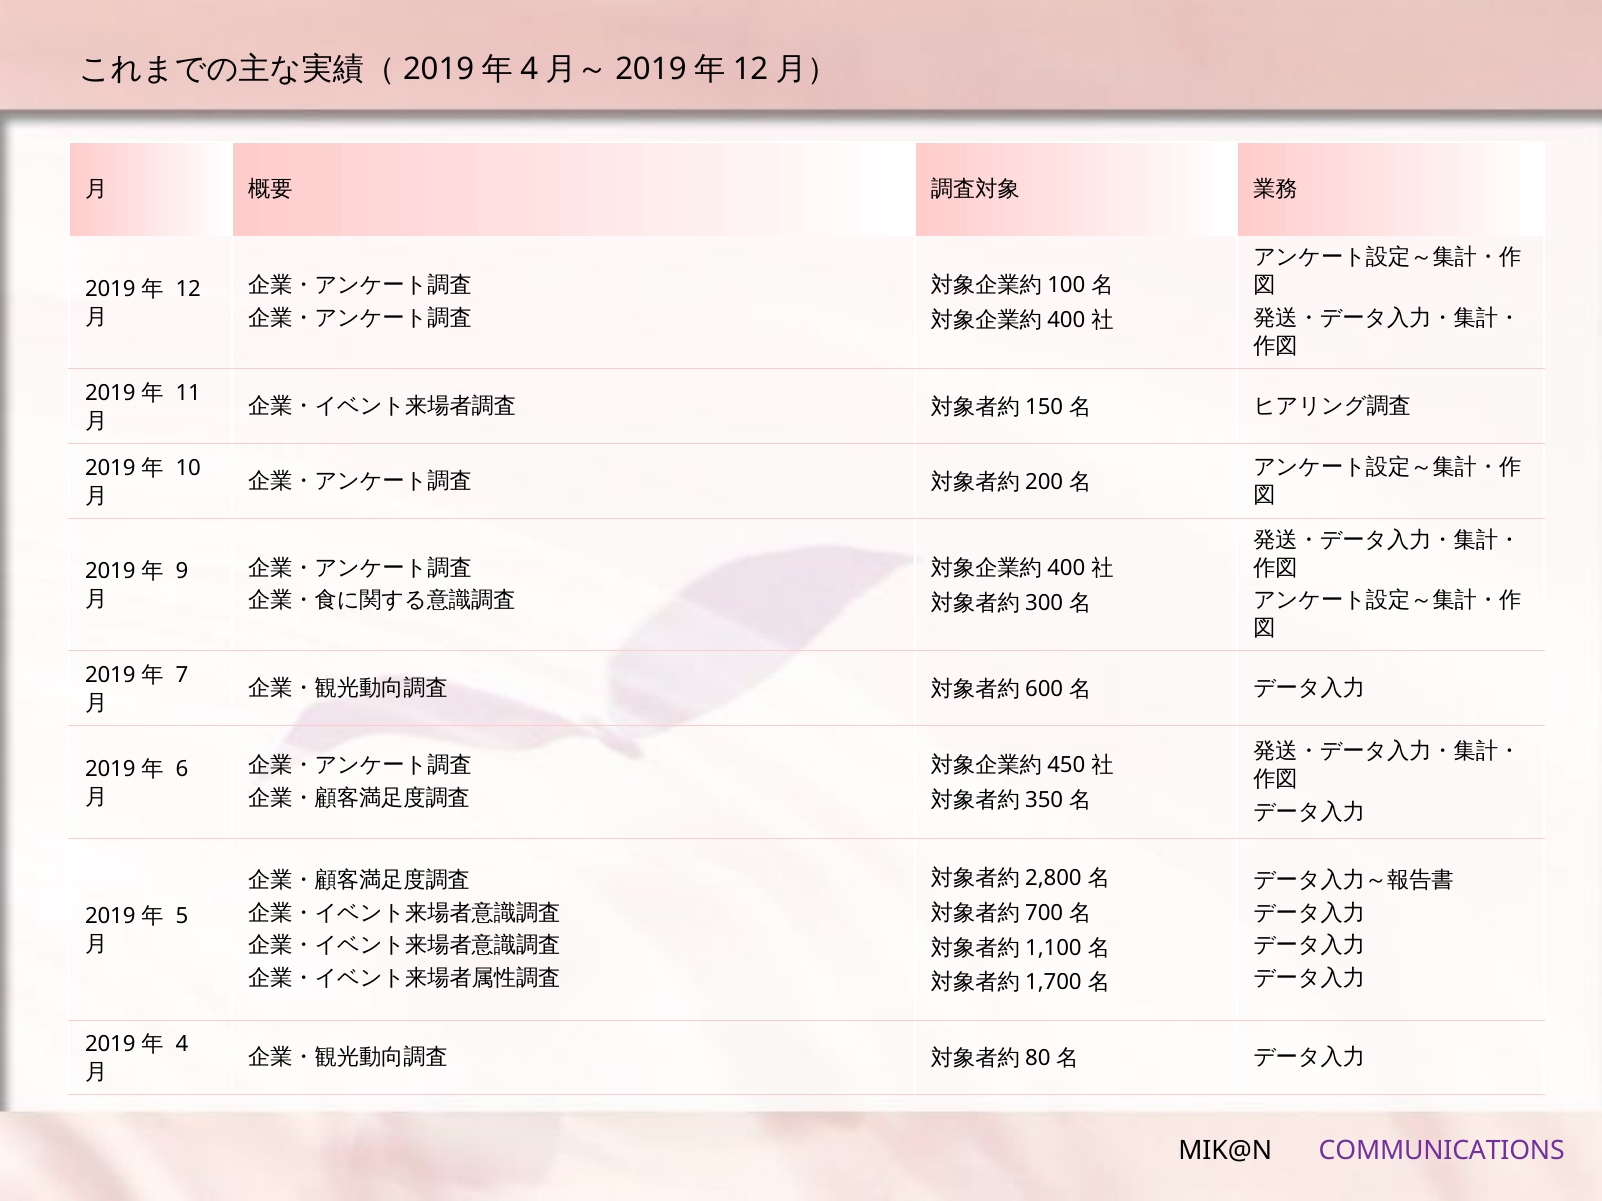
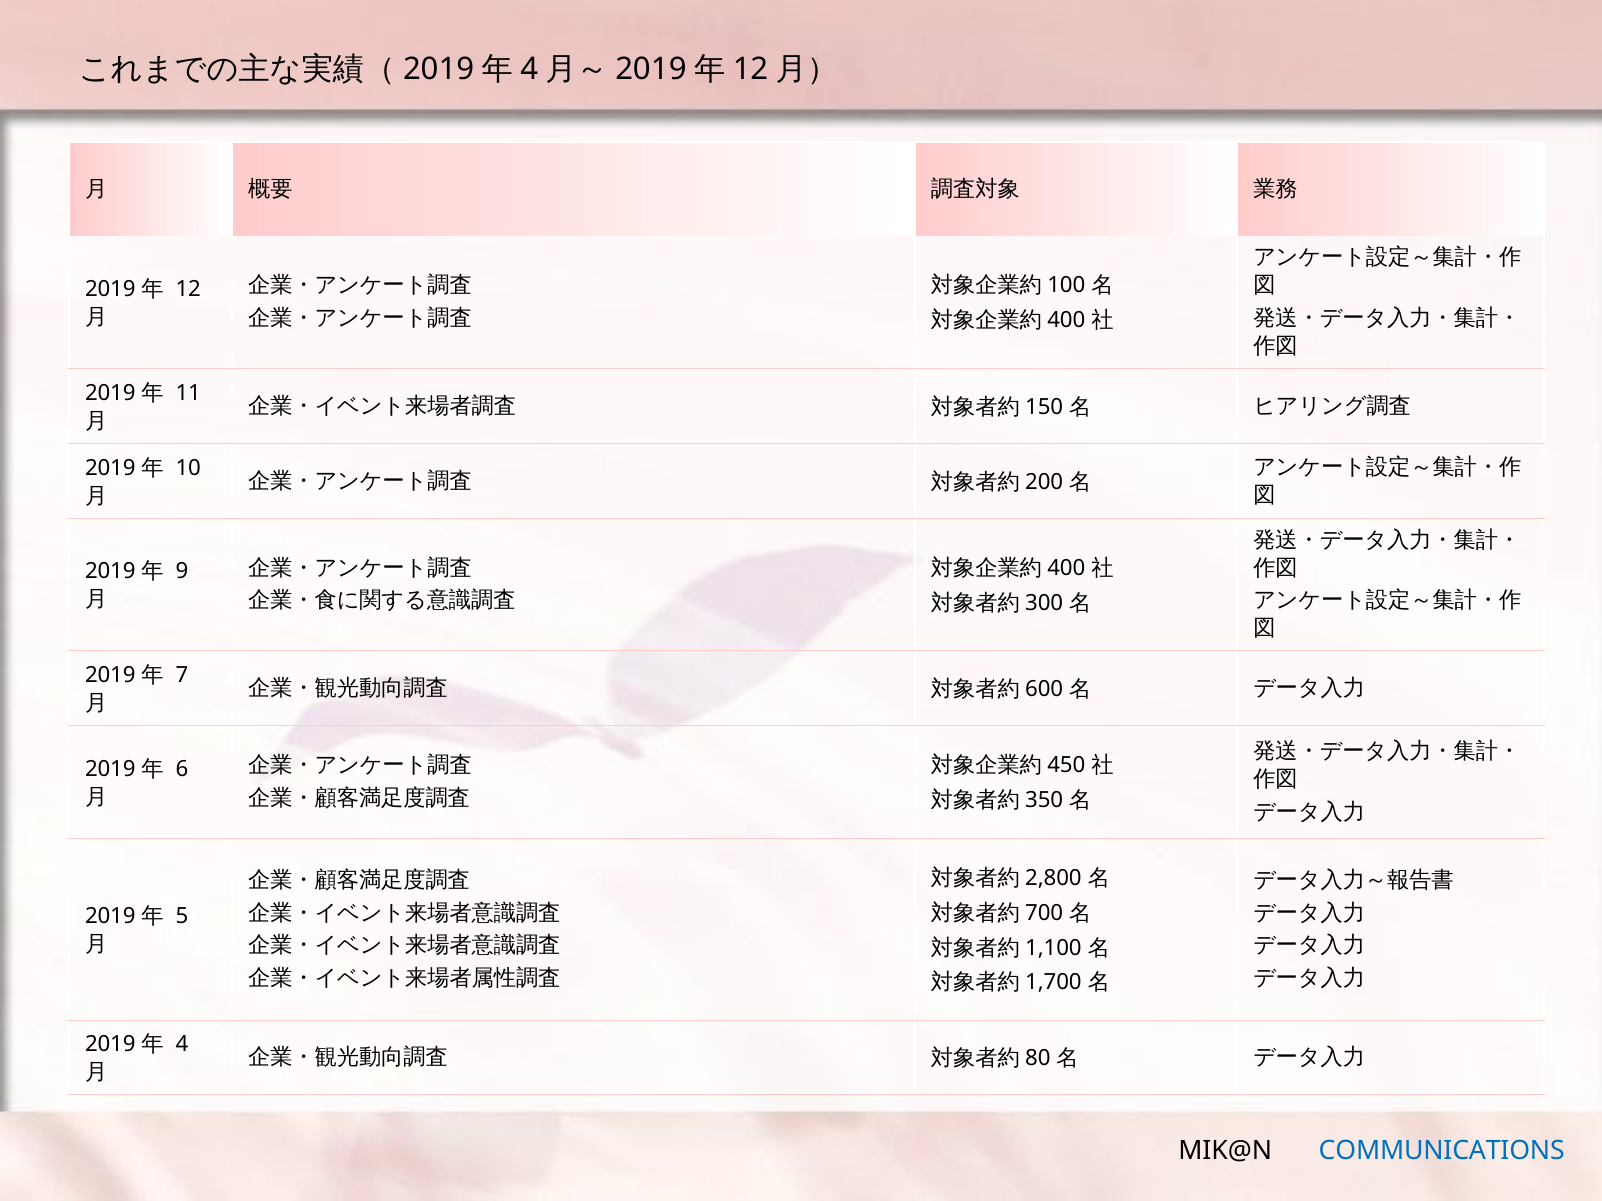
COMMUNICATIONS colour: purple -> blue (1442, 1152)
